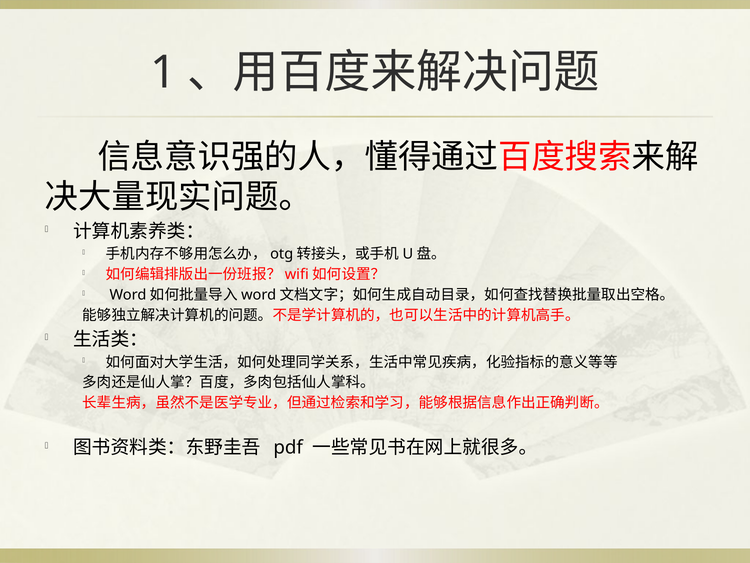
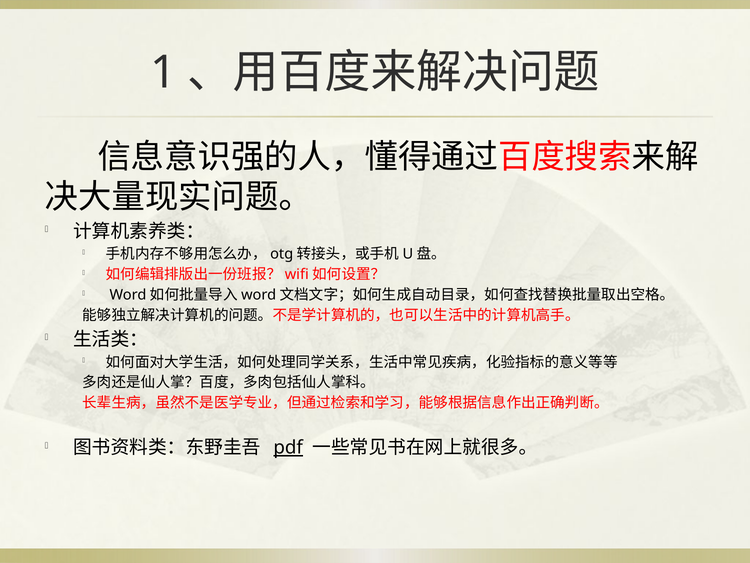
pdf underline: none -> present (288, 447)
